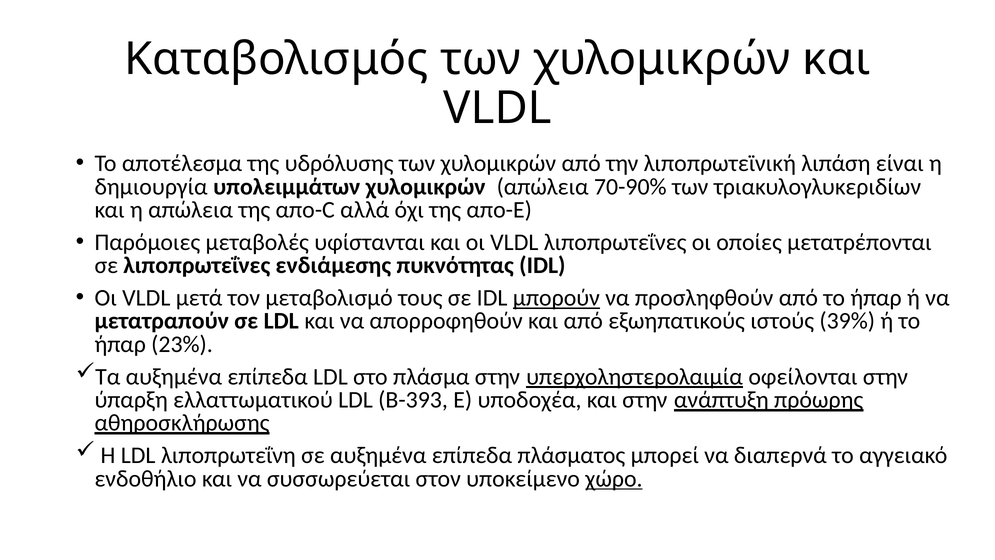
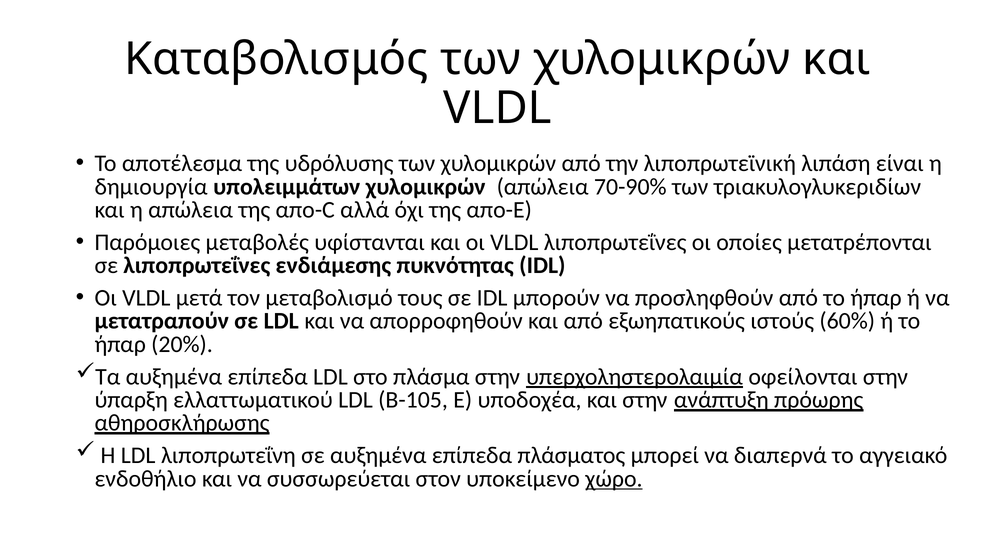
μπορούν underline: present -> none (556, 298)
39%: 39% -> 60% (847, 321)
23%: 23% -> 20% (182, 344)
B-393: B-393 -> B-105 (413, 400)
